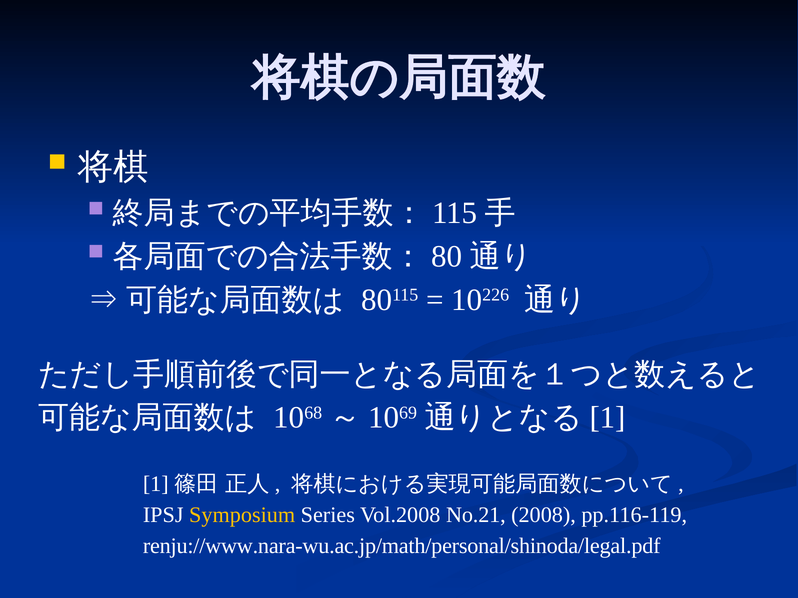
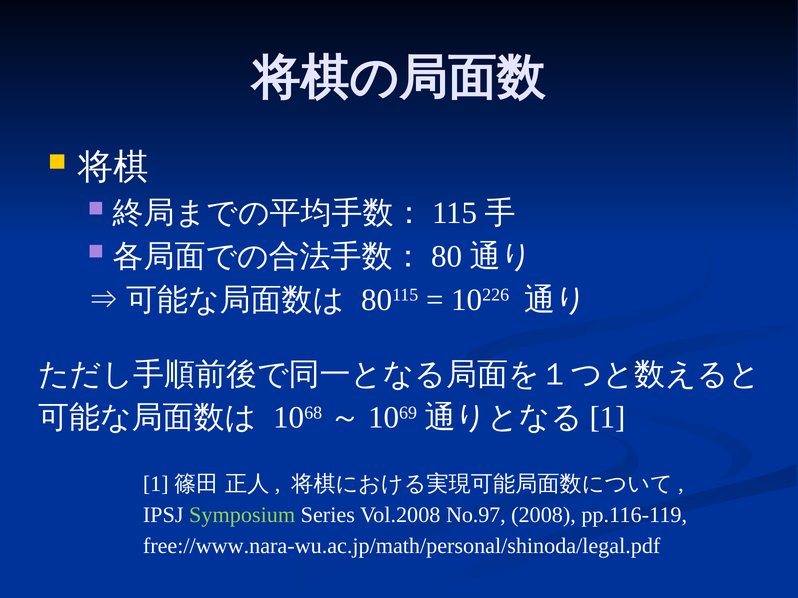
Symposium colour: yellow -> light green (242, 515)
No.21: No.21 -> No.97 (476, 515)
renju://www.nara-wu.ac.jp/math/personal/shinoda/legal.pdf: renju://www.nara-wu.ac.jp/math/personal/shinoda/legal.pdf -> free://www.nara-wu.ac.jp/math/personal/shinoda/legal.pdf (402, 546)
